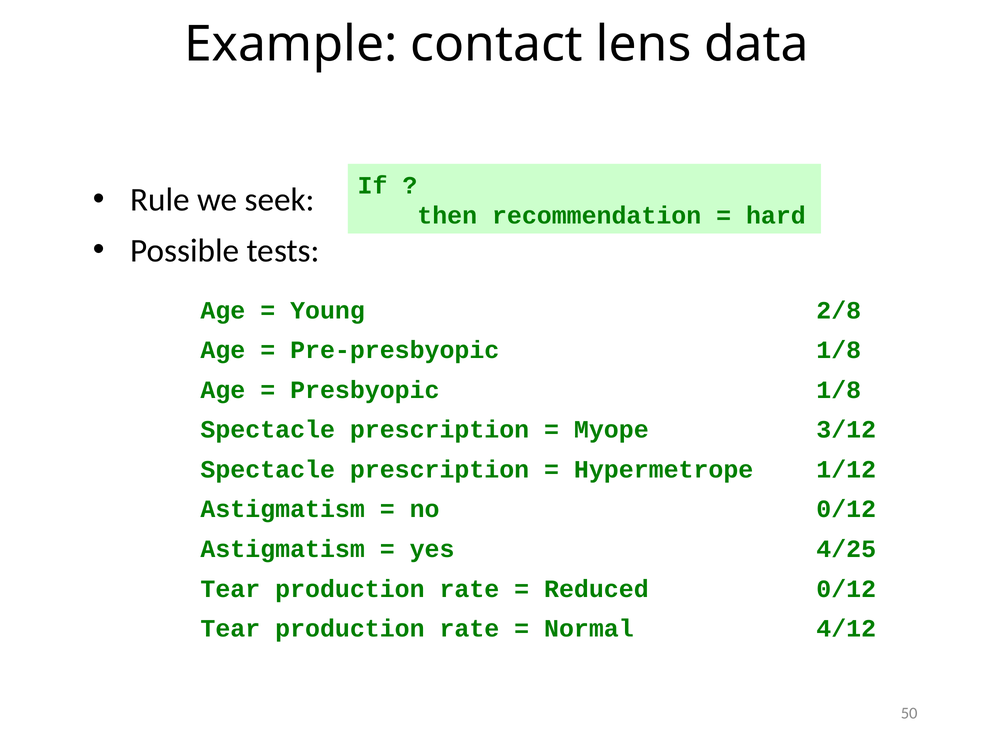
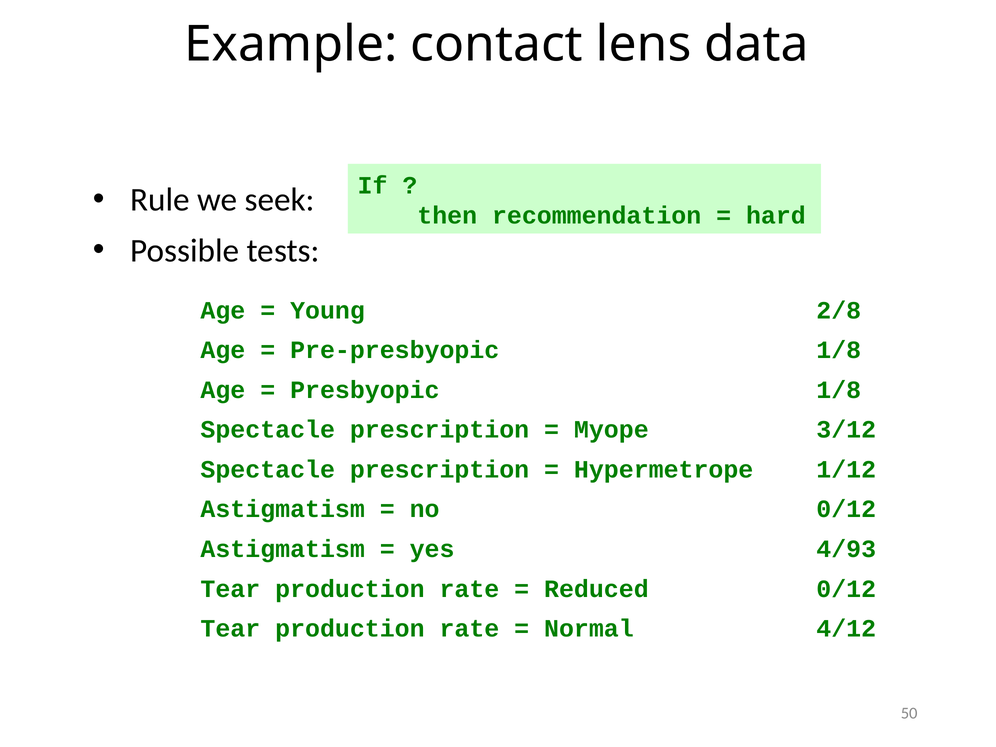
4/25: 4/25 -> 4/93 (846, 549)
